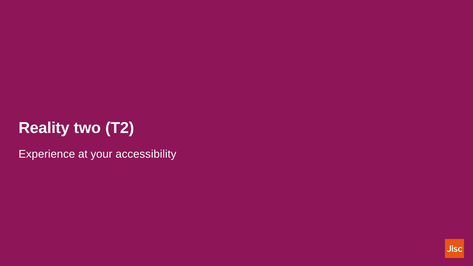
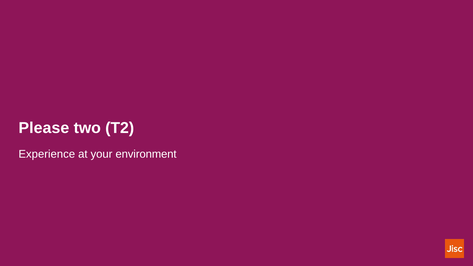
Reality: Reality -> Please (44, 128)
accessibility: accessibility -> environment (146, 154)
